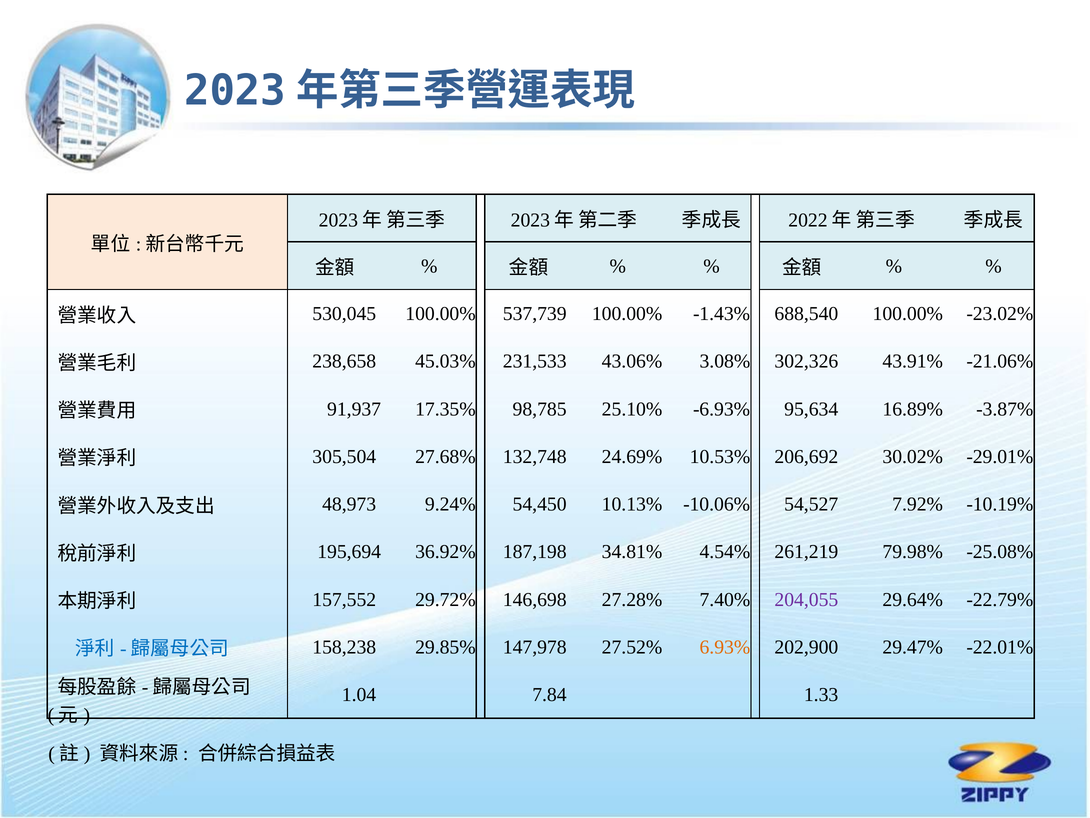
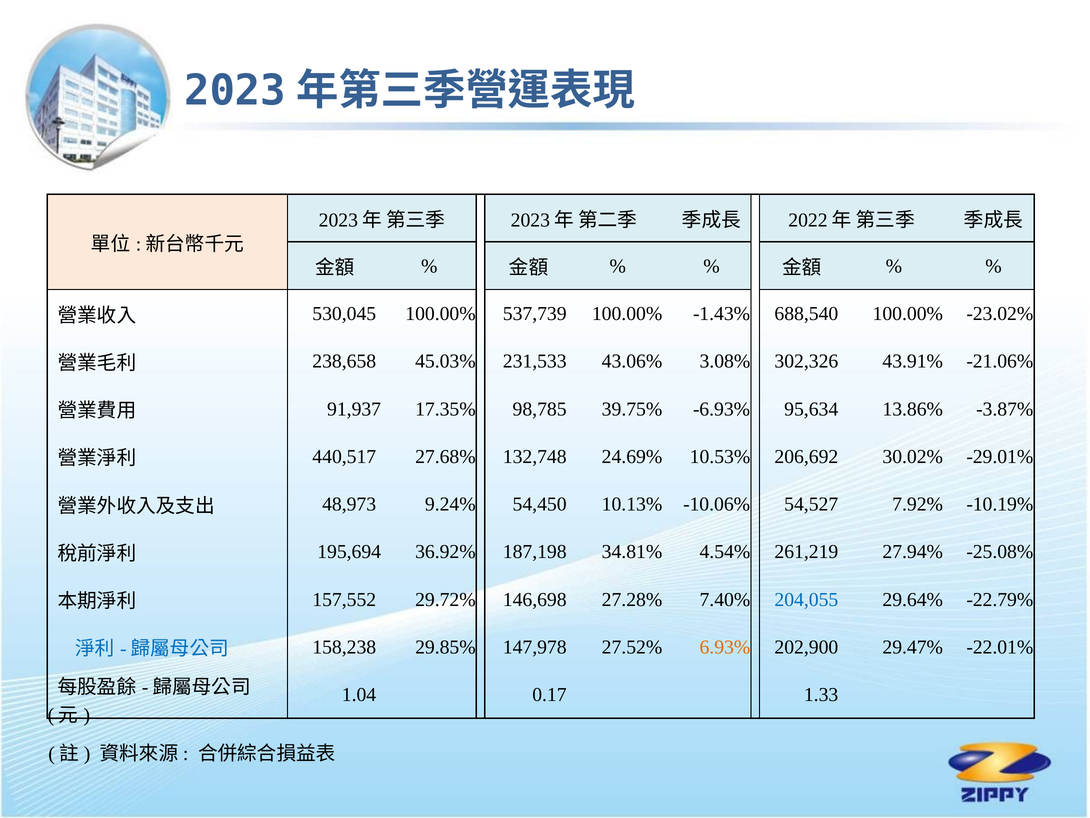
25.10%: 25.10% -> 39.75% (632, 409)
16.89%: 16.89% -> 13.86% (913, 409)
305,504: 305,504 -> 440,517 (344, 456)
79.98%: 79.98% -> 27.94% (913, 552)
204,055 colour: purple -> blue (806, 599)
7.84: 7.84 -> 0.17 (549, 695)
